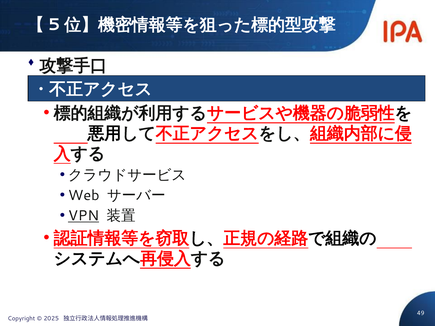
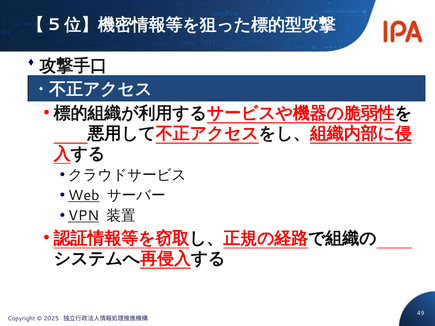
Web underline: none -> present (84, 196)
